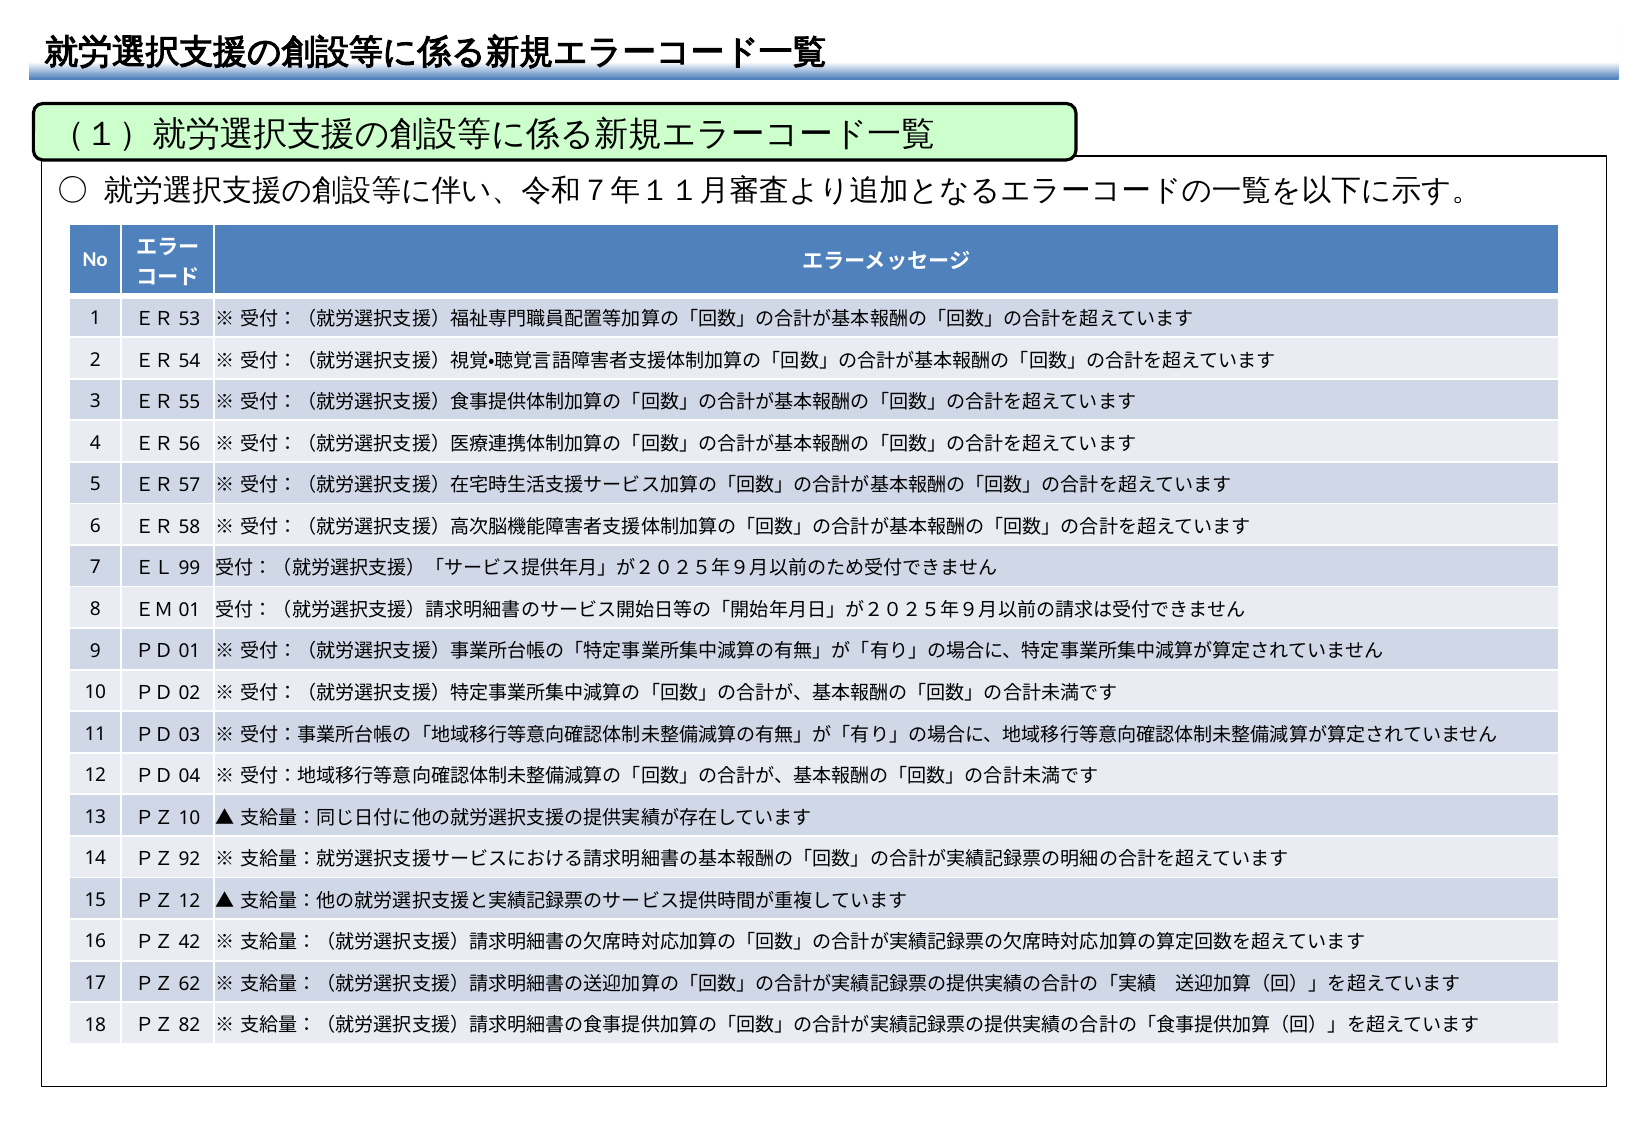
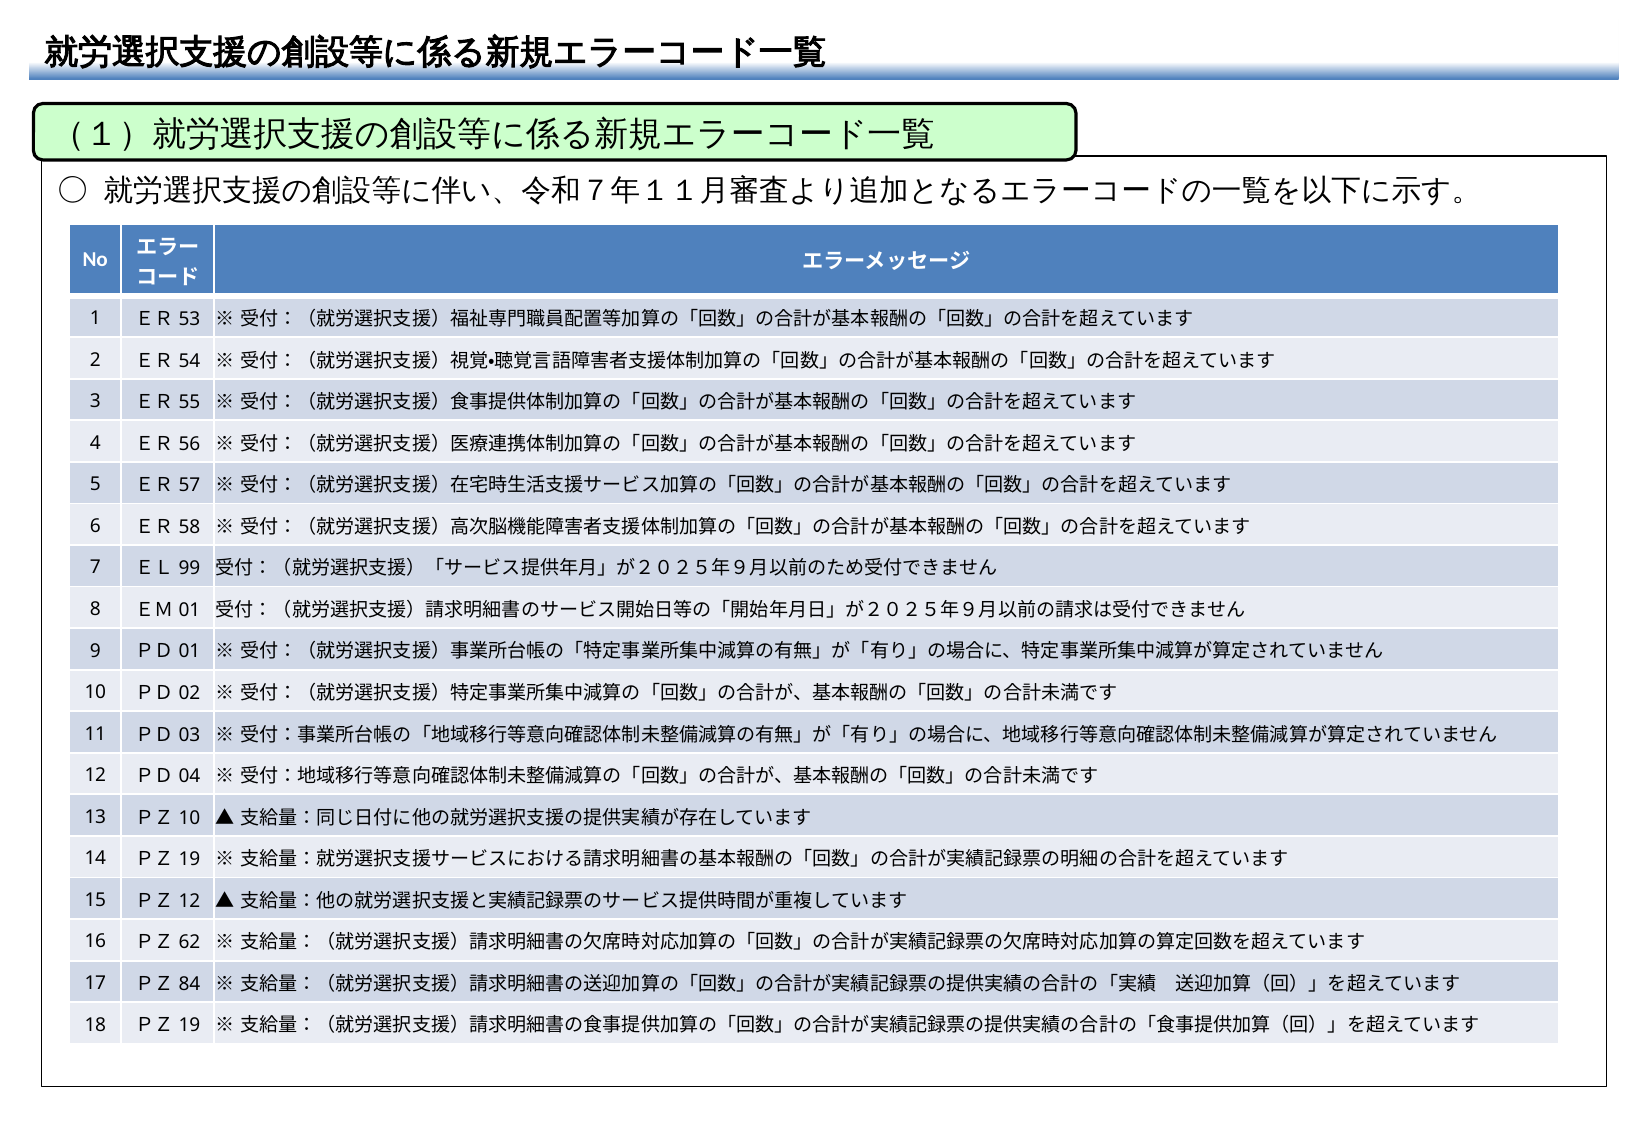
92: 92 -> 19 (190, 859)
42: 42 -> 62 (190, 942)
62: 62 -> 84 (190, 984)
82: 82 -> 19 (190, 1025)
